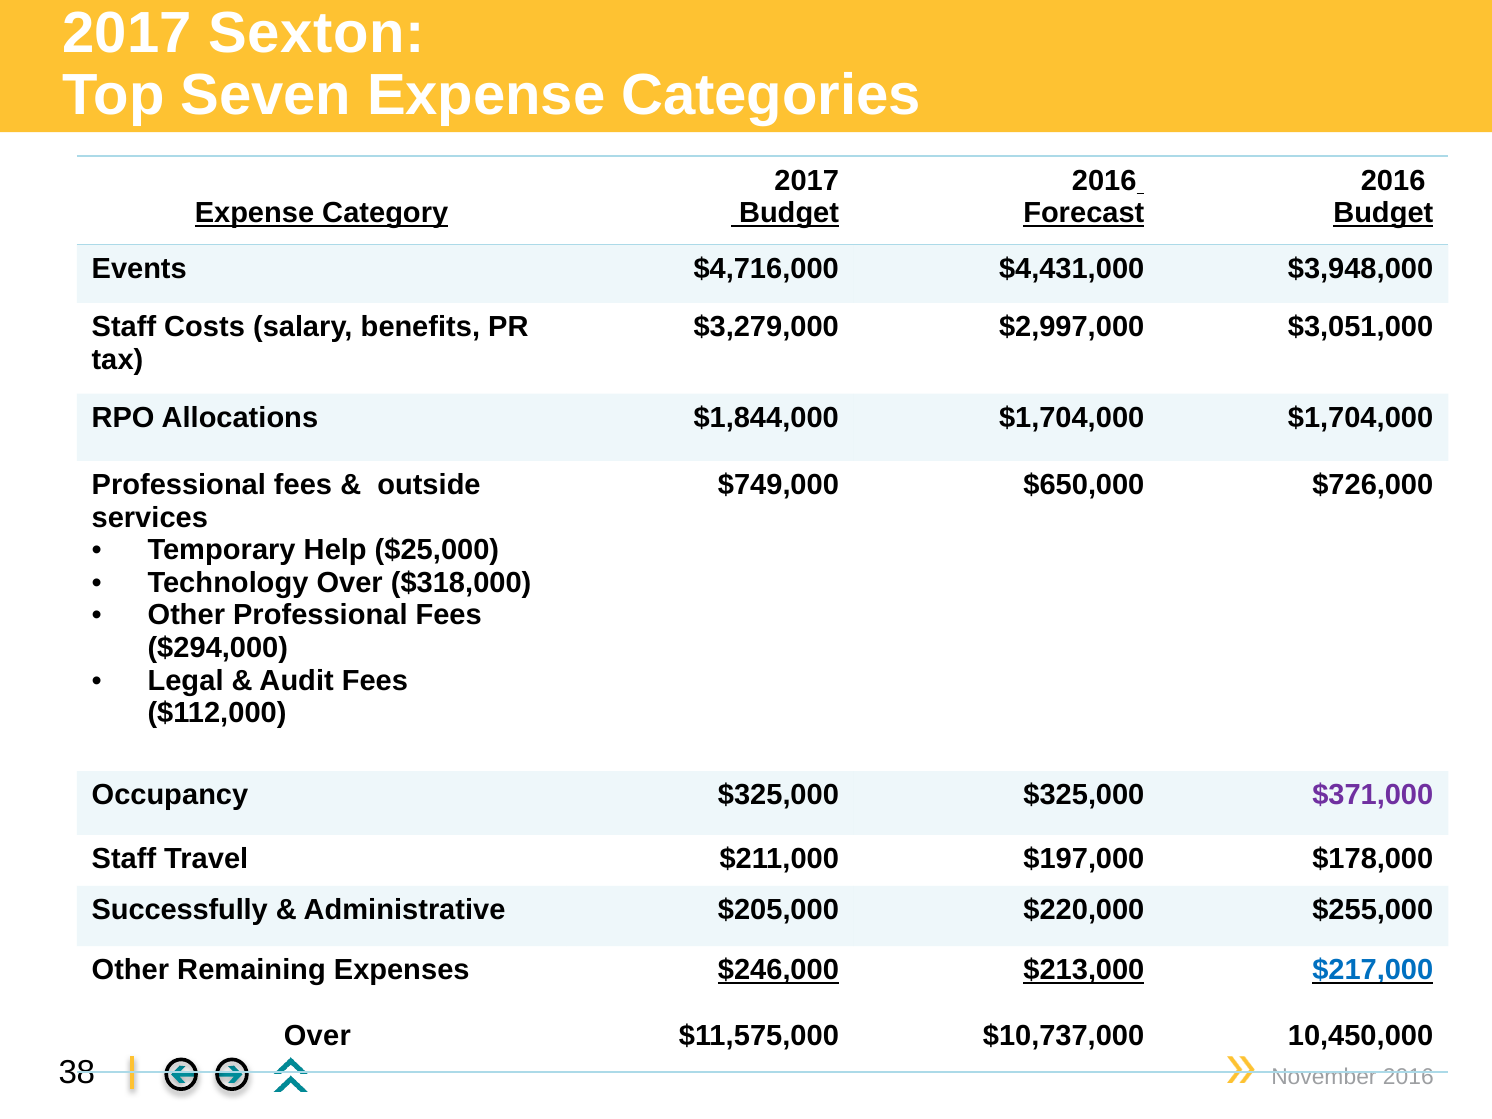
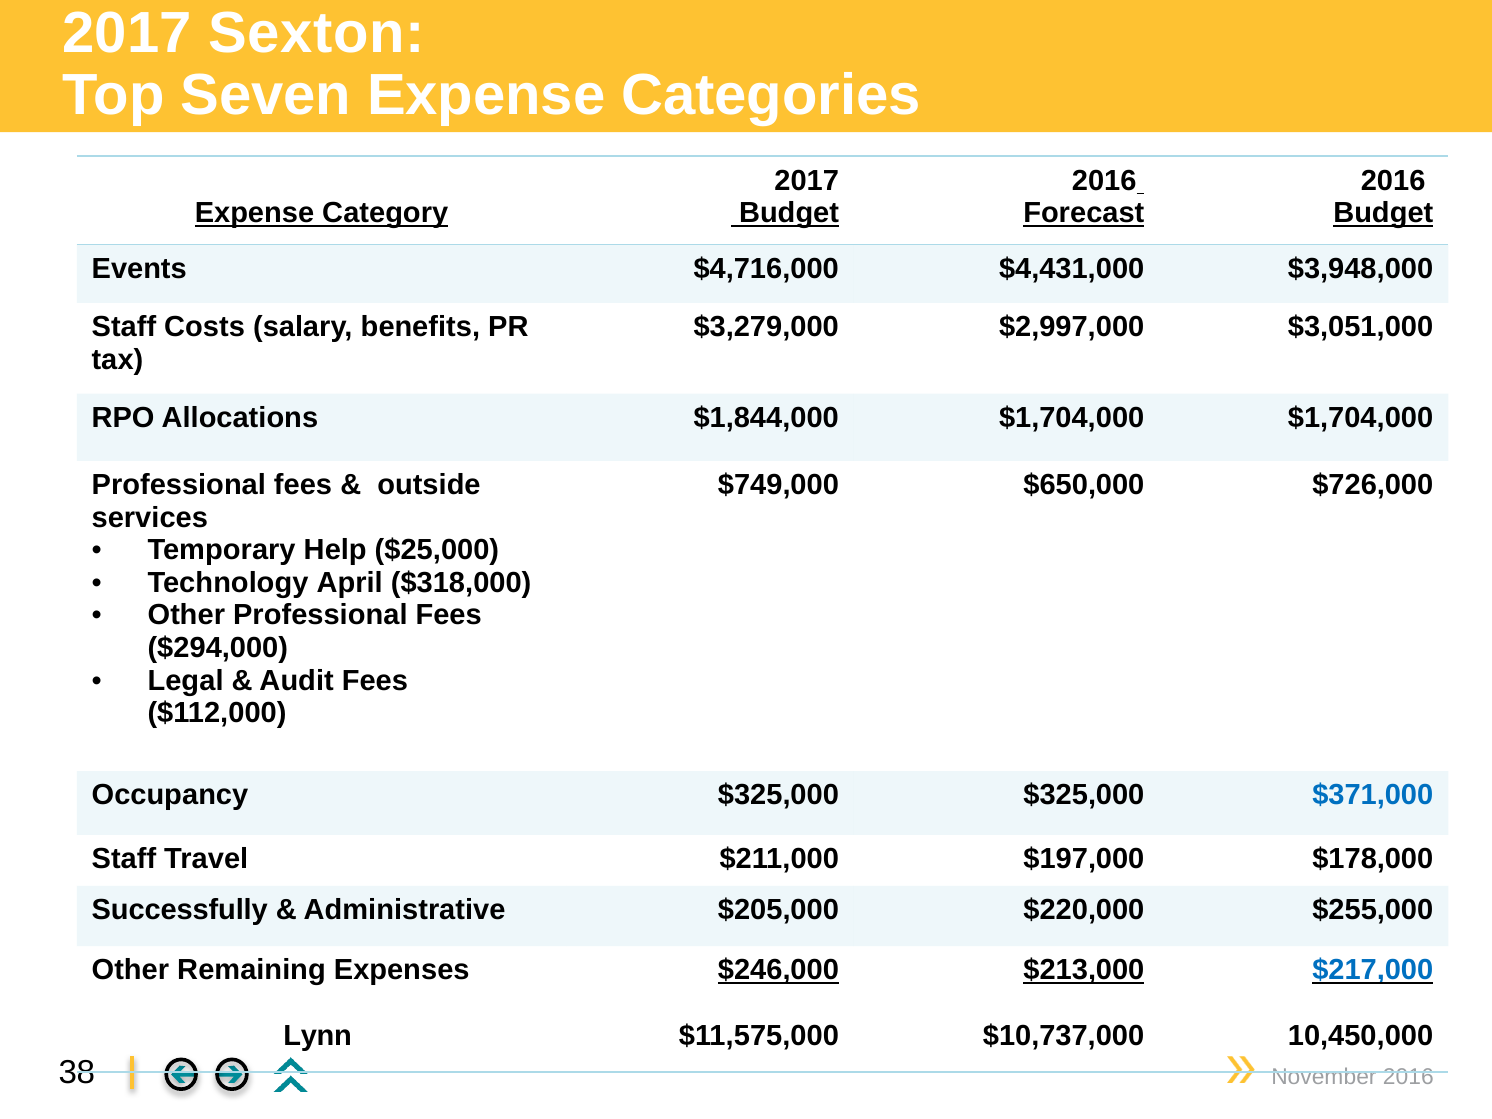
Technology Over: Over -> April (350, 583)
$371,000 colour: purple -> blue (1373, 795)
Over: Over -> Lynn (318, 1036)
